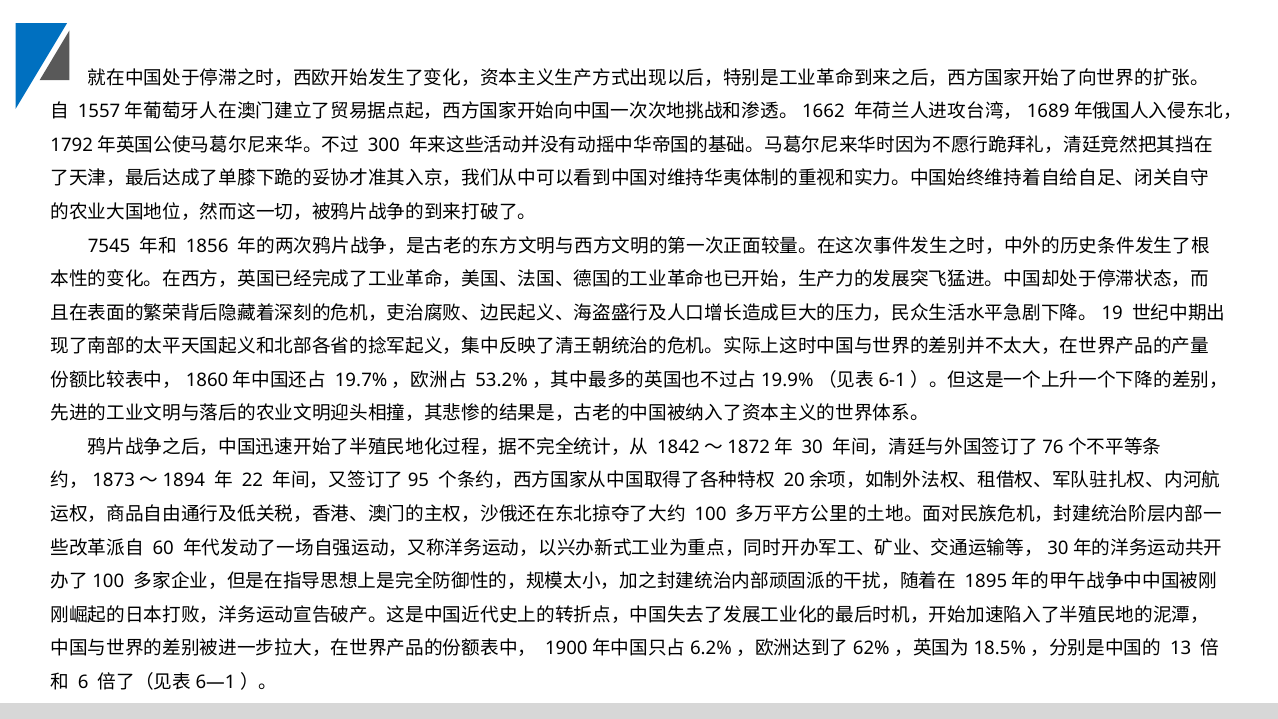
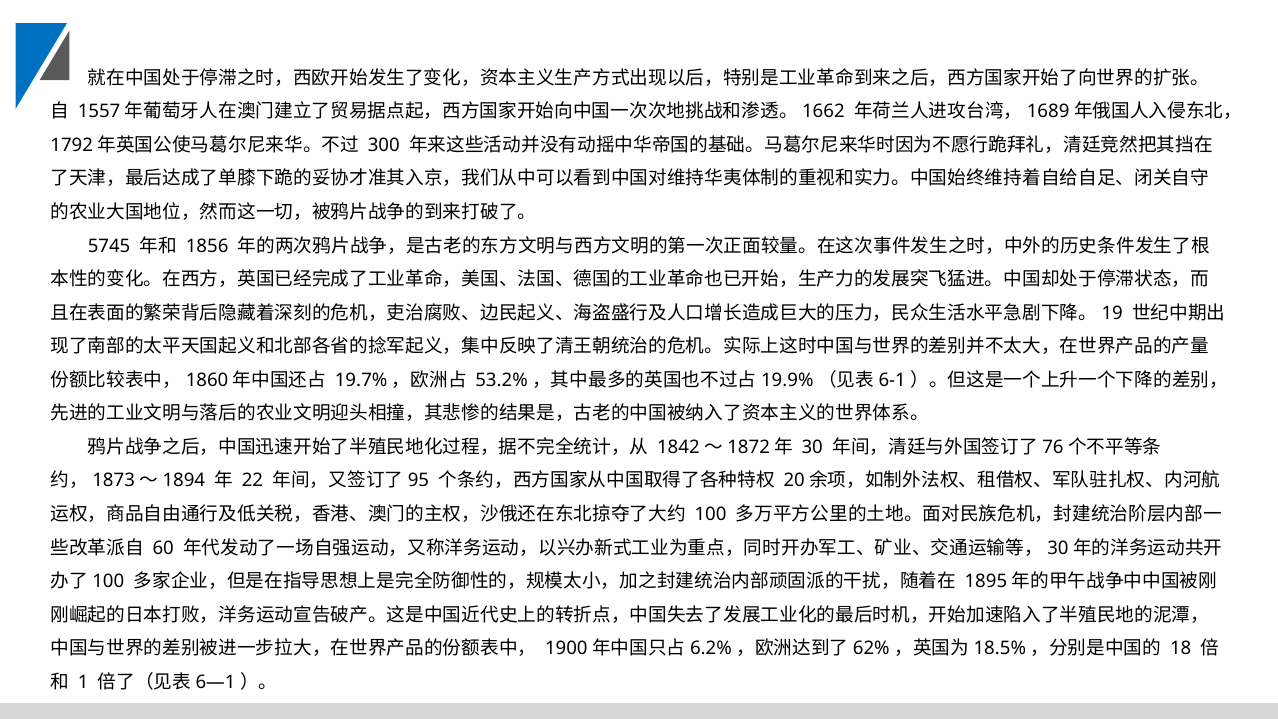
7545: 7545 -> 5745 (109, 246)
13: 13 -> 18 (1181, 648)
6: 6 -> 1 (83, 682)
